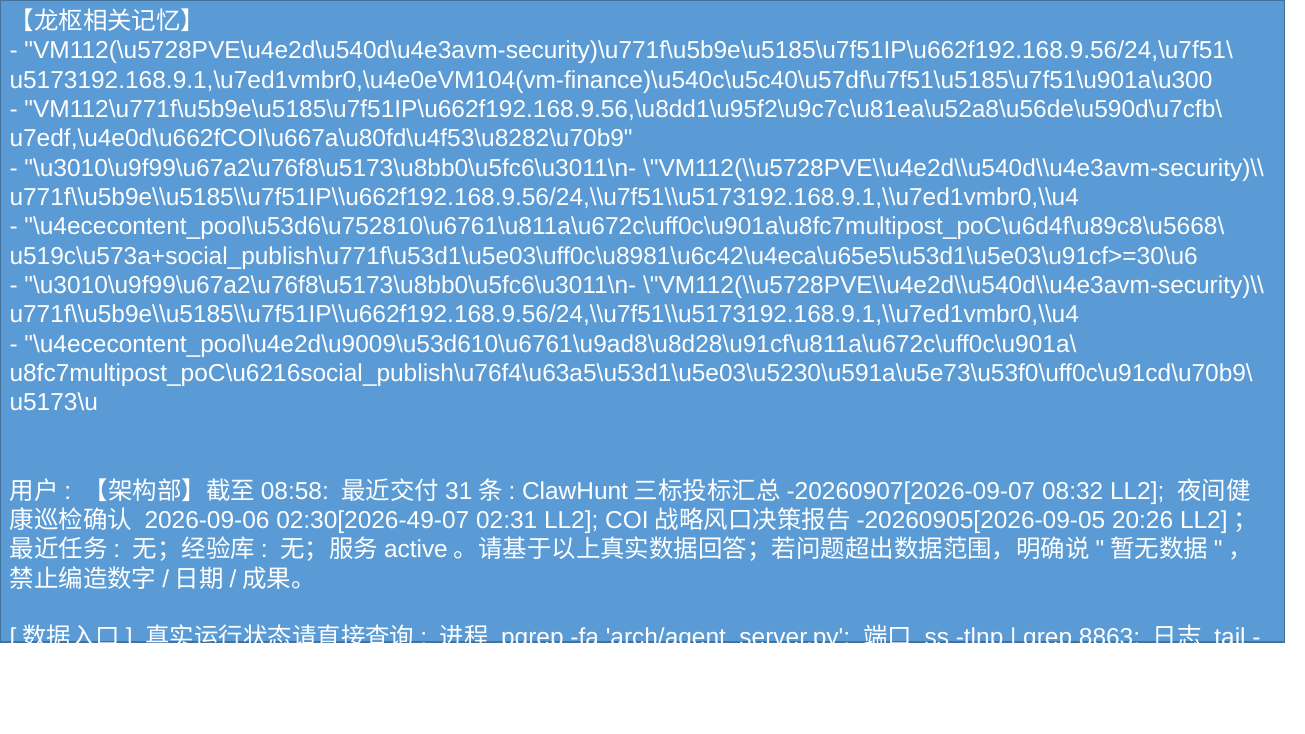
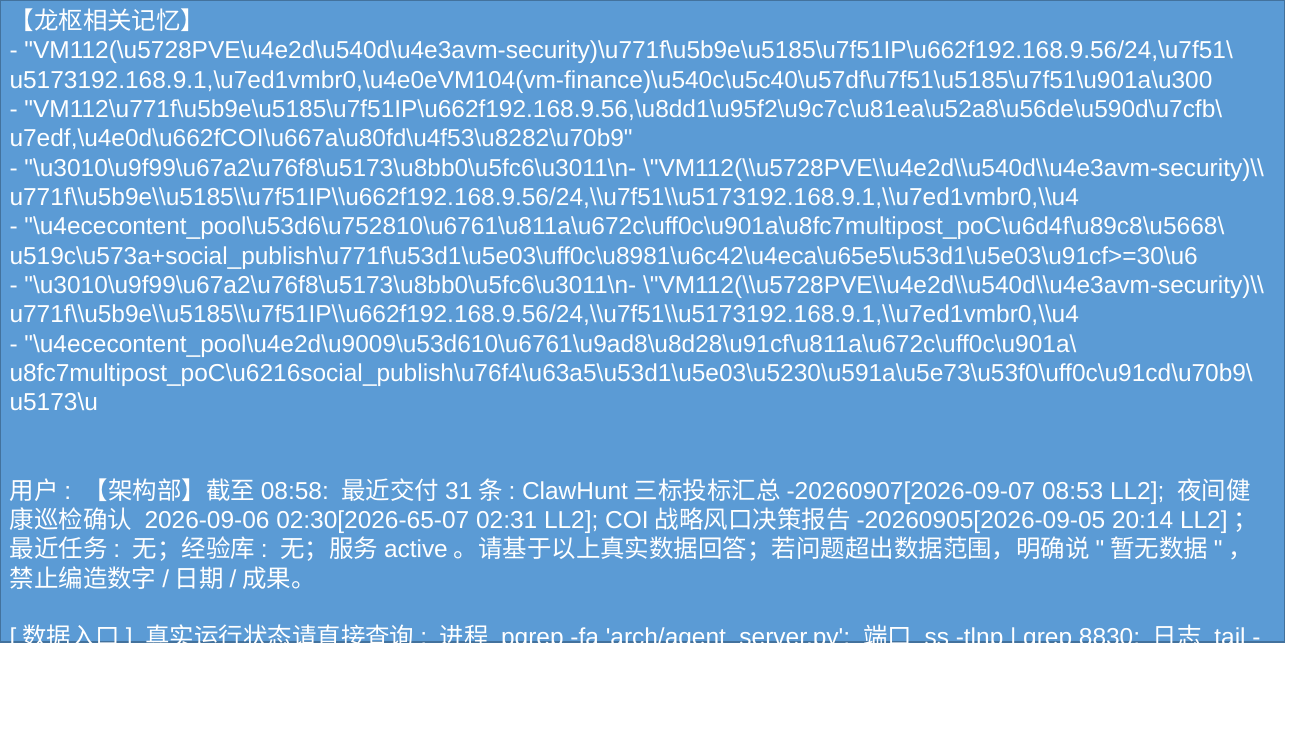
08:32: 08:32 -> 08:53 (1073, 491)
02:30[2026-49-07: 02:30[2026-49-07 -> 02:30[2026-65-07 (373, 520)
20:26: 20:26 -> 20:14 (1143, 520)
8863: 8863 -> 8830 (1110, 638)
